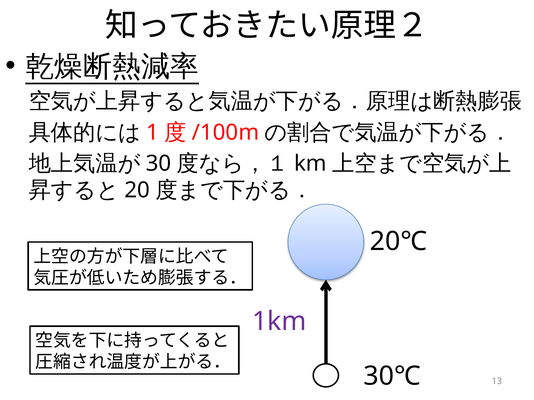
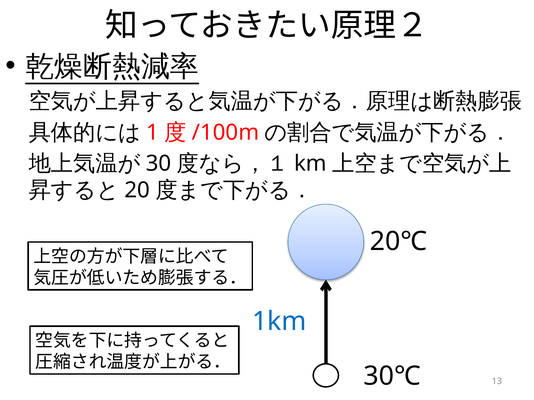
1km colour: purple -> blue (279, 322)
